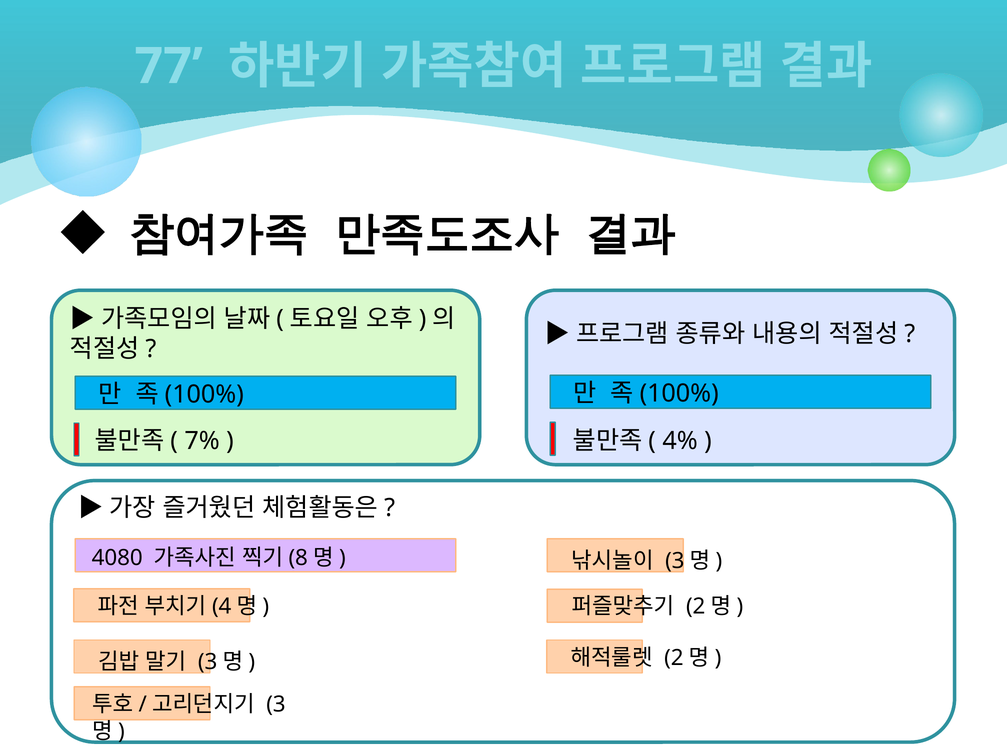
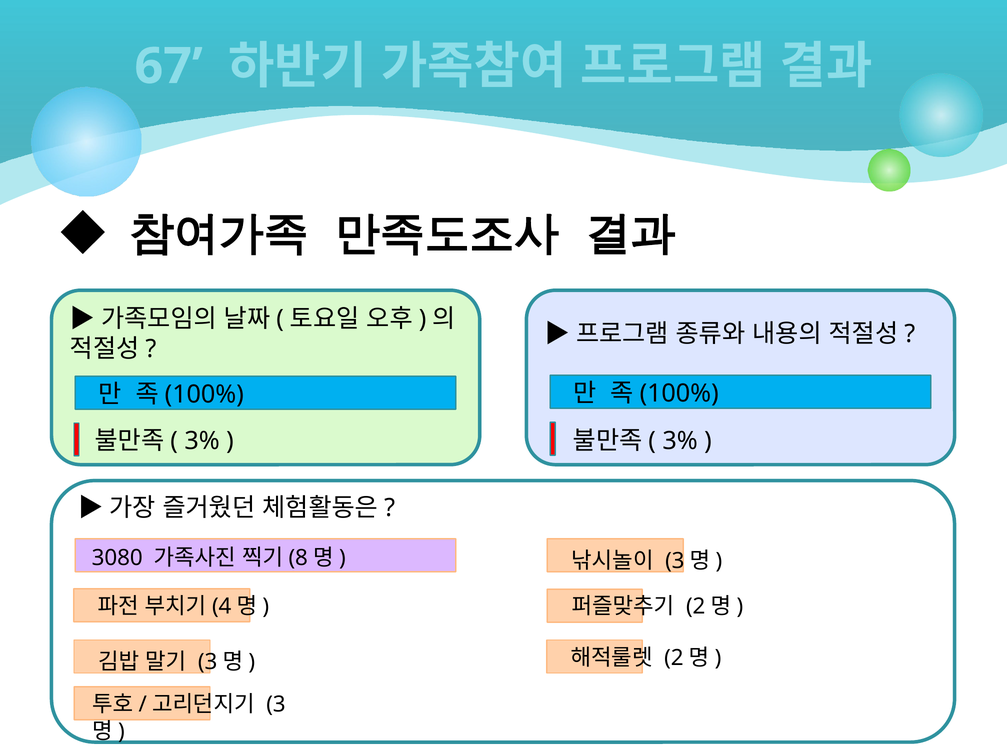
77: 77 -> 67 (169, 66)
7%: 7% -> 3% (202, 441)
4%: 4% -> 3% (680, 441)
4080: 4080 -> 3080 (117, 558)
